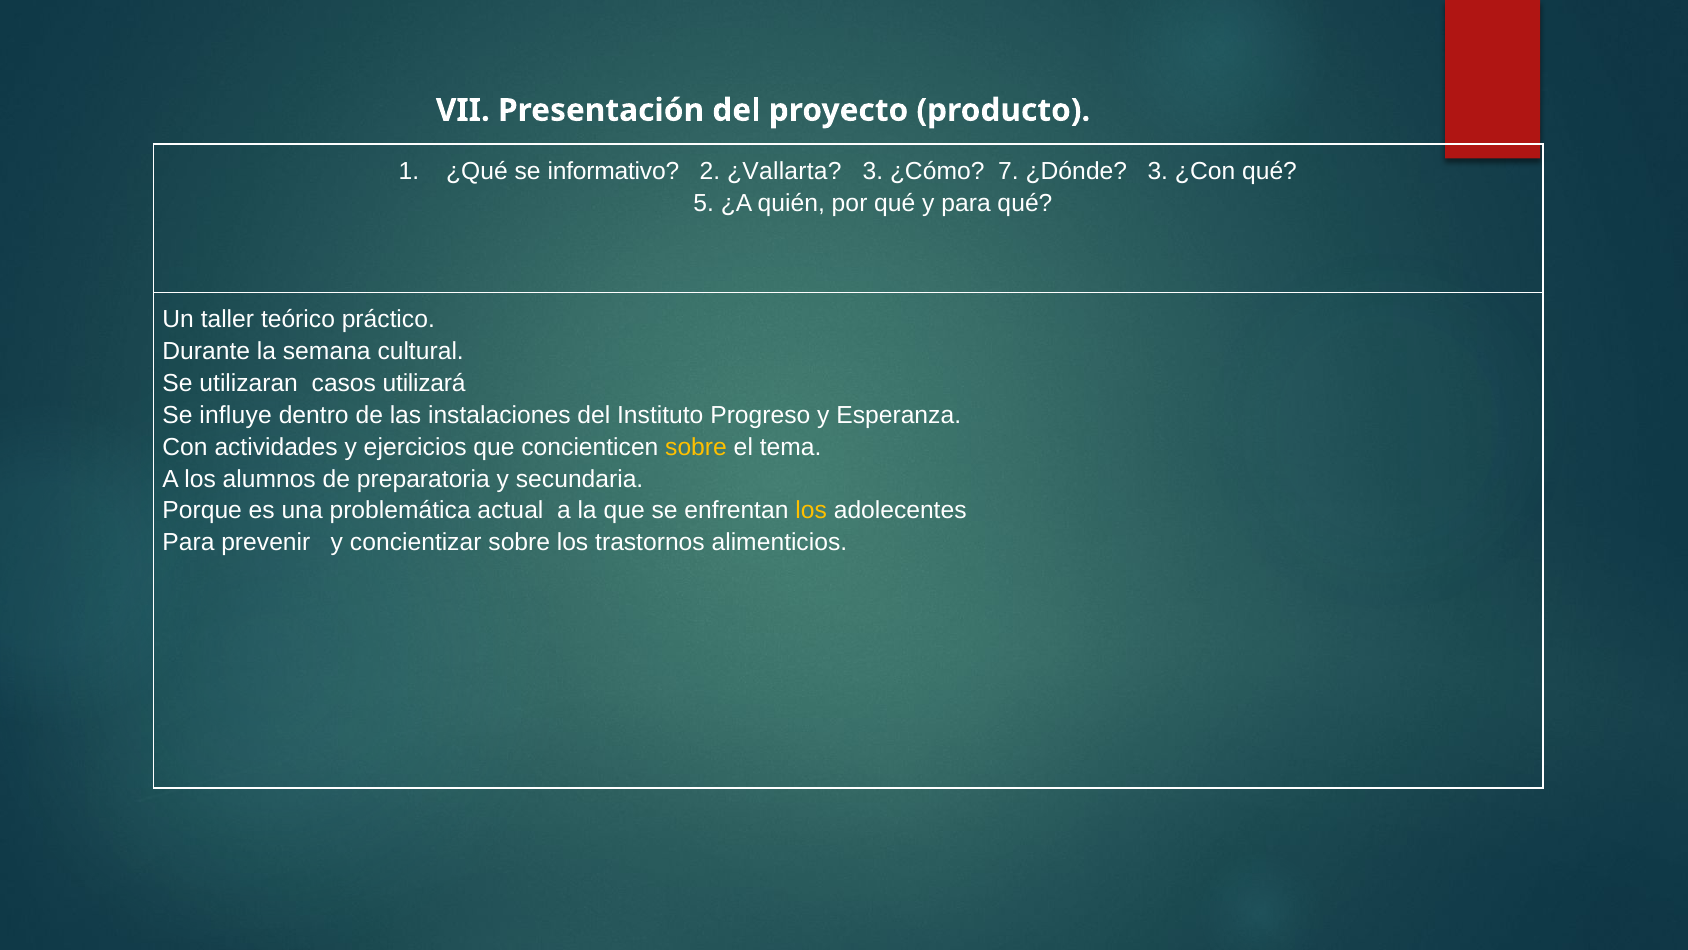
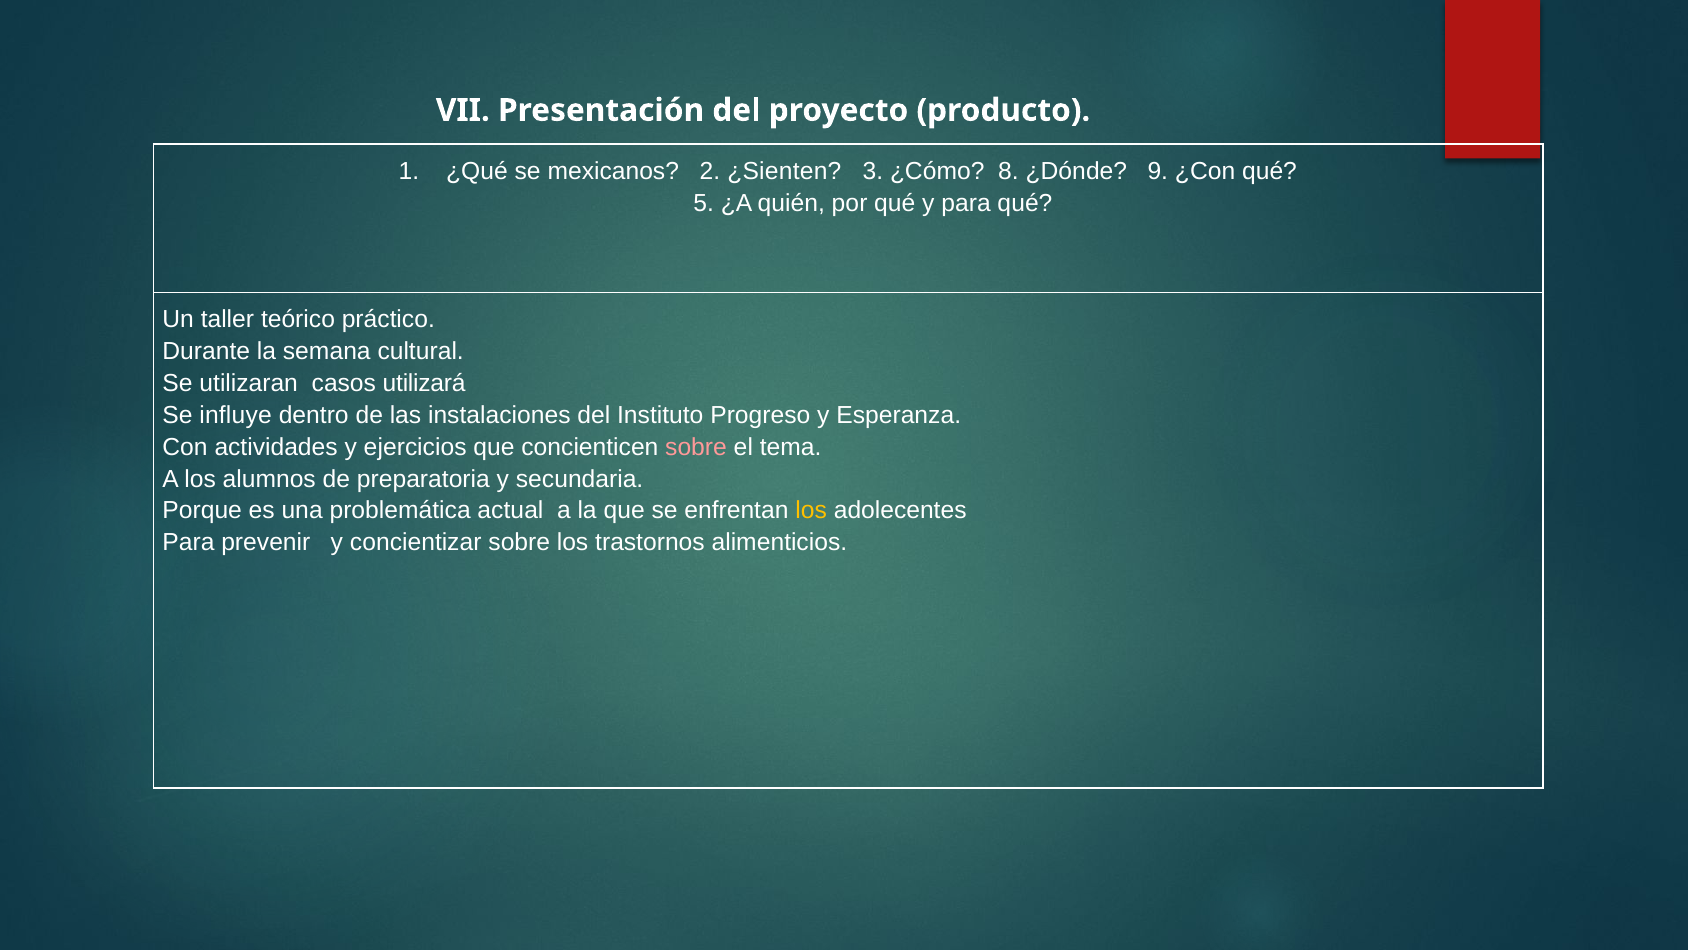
informativo: informativo -> mexicanos (613, 171)
¿Vallarta: ¿Vallarta -> ¿Sienten (784, 171)
7: 7 -> 8 (1008, 171)
¿Dónde 3: 3 -> 9 (1158, 171)
sobre colour: yellow -> pink (696, 447)
